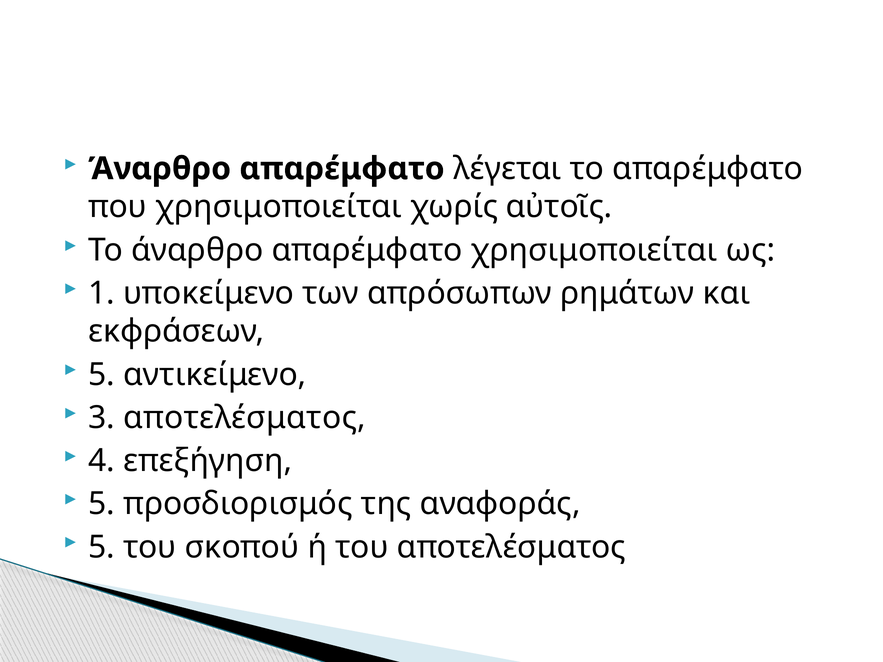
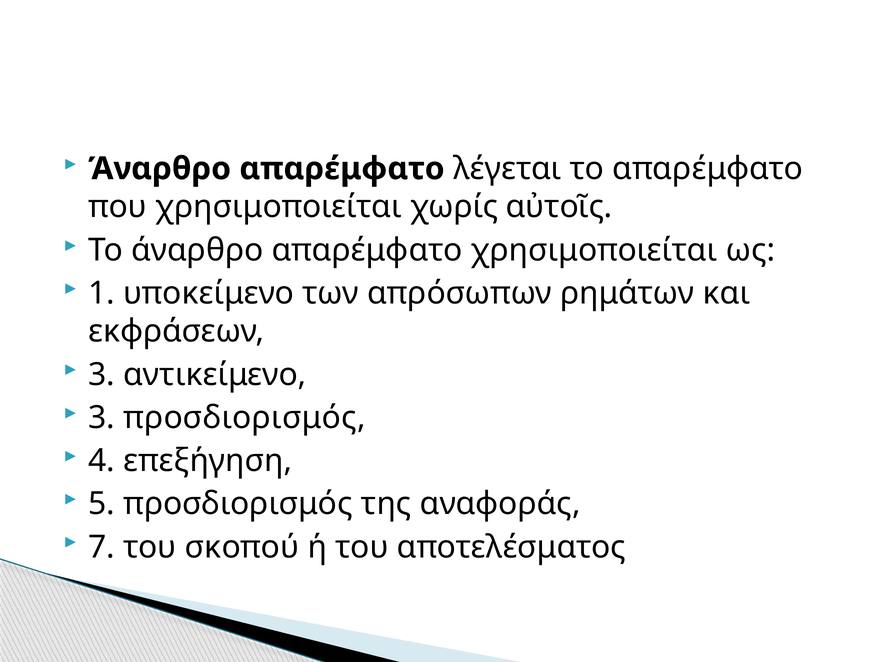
5: 5 -> 3 (102, 375)
3 αποτελέσματος: αποτελέσματος -> προσδιορισμός (244, 418)
5: 5 -> 7 (102, 547)
